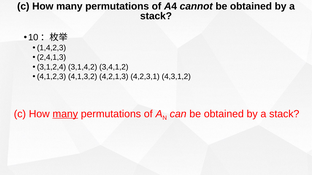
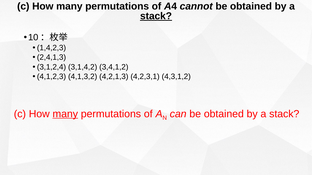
stack underline: none -> present (156, 16)
